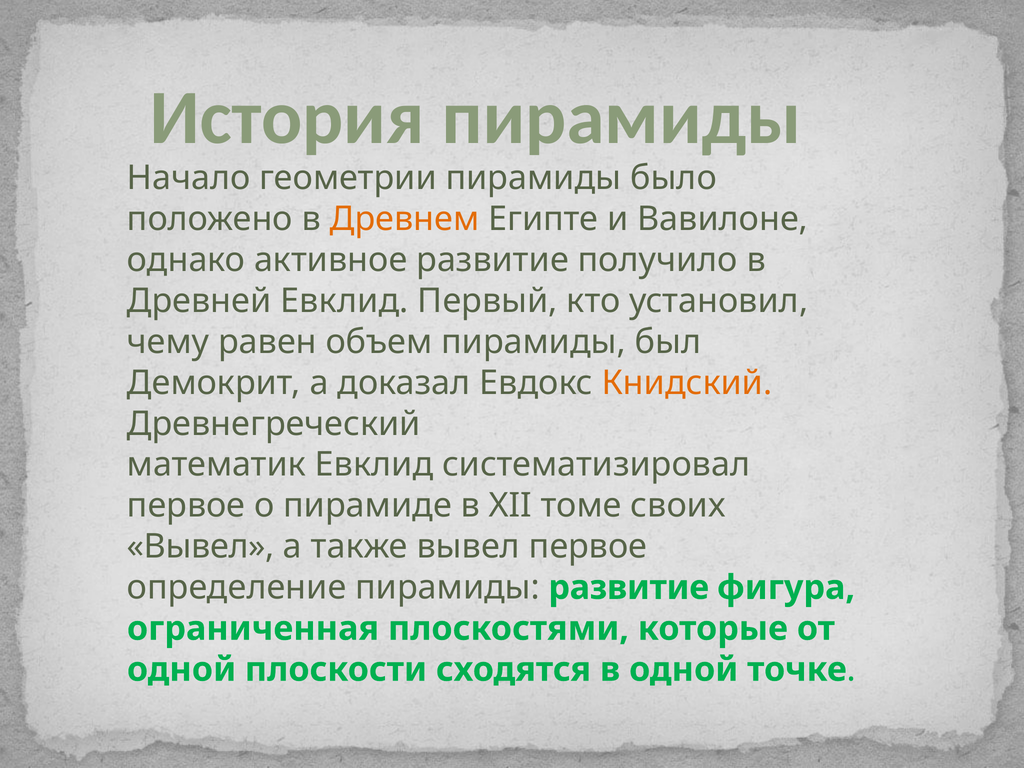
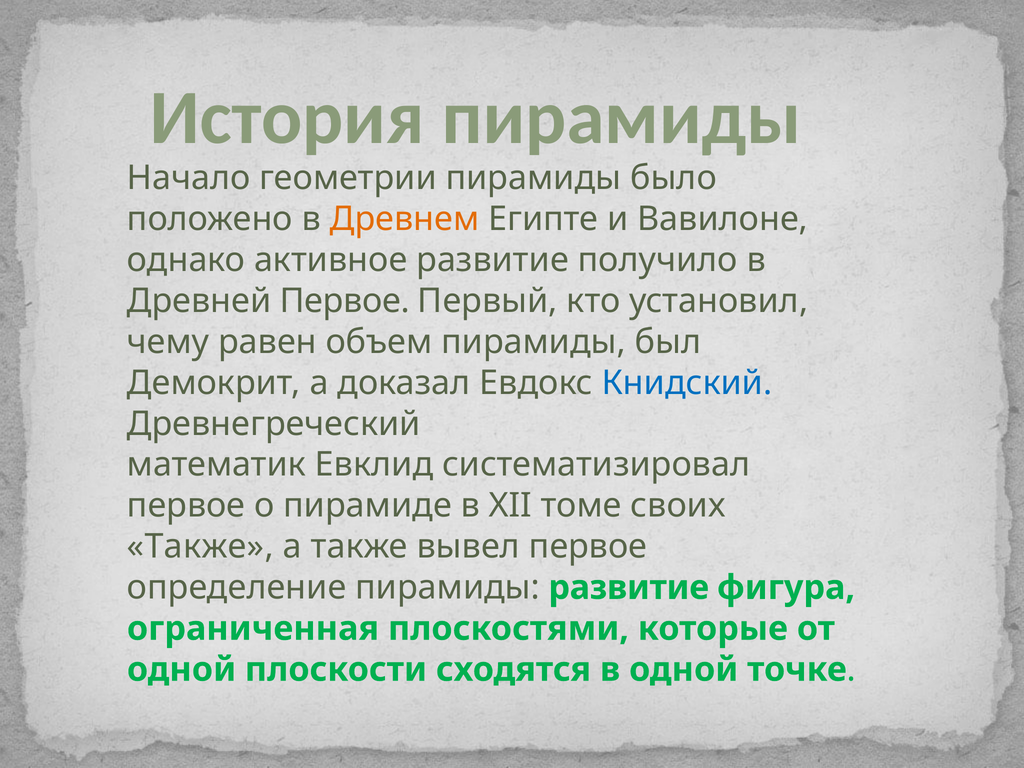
Древней Евклид: Евклид -> Первое (345, 301)
Книдский colour: orange -> blue (687, 383)
Вывел: Вывел -> Также (200, 547)
